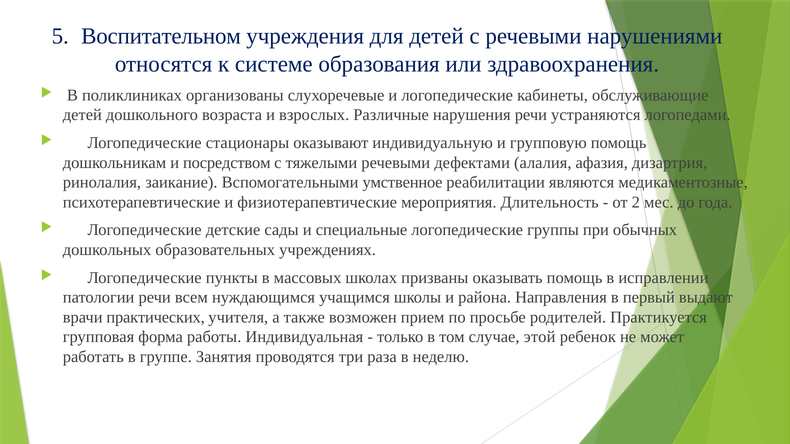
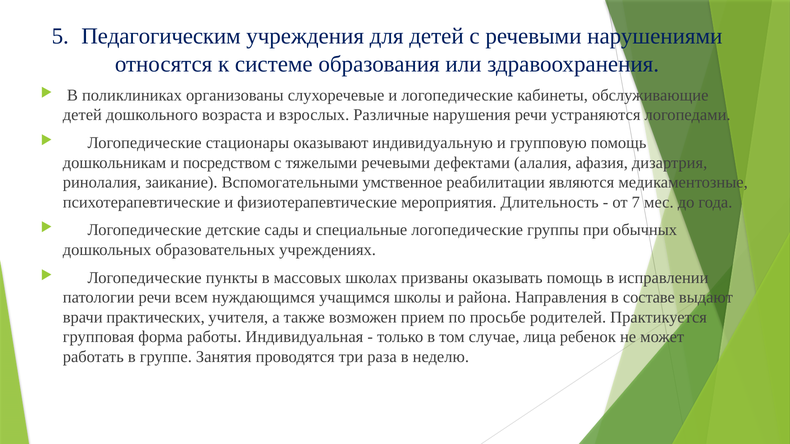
Воспитательном: Воспитательном -> Педагогическим (161, 36)
2: 2 -> 7 (636, 202)
первый: первый -> составе (649, 298)
этой: этой -> лица (540, 337)
